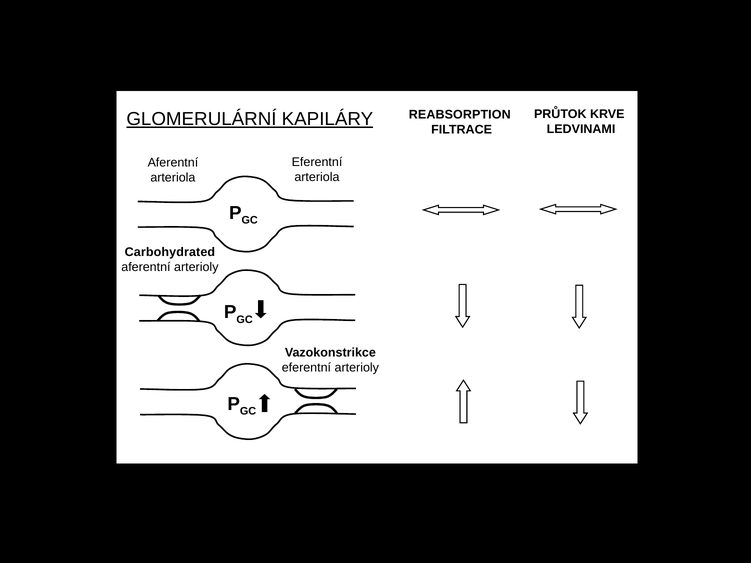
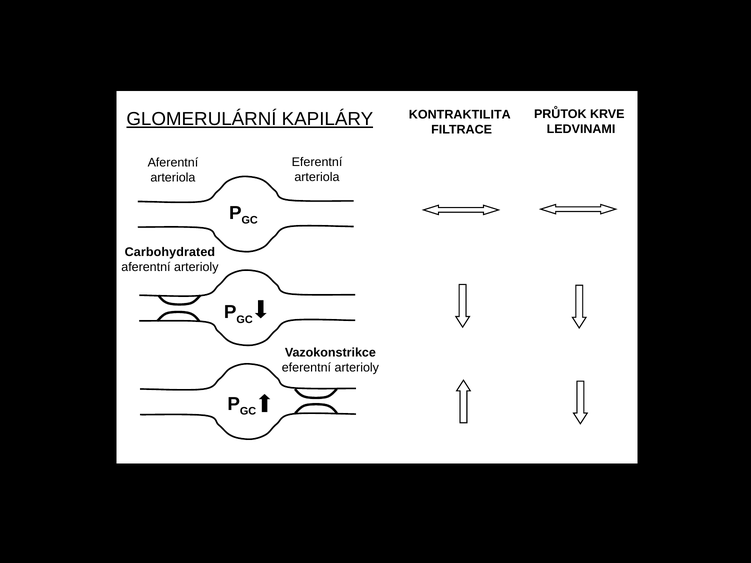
REABSORPTION: REABSORPTION -> KONTRAKTILITA (460, 115)
